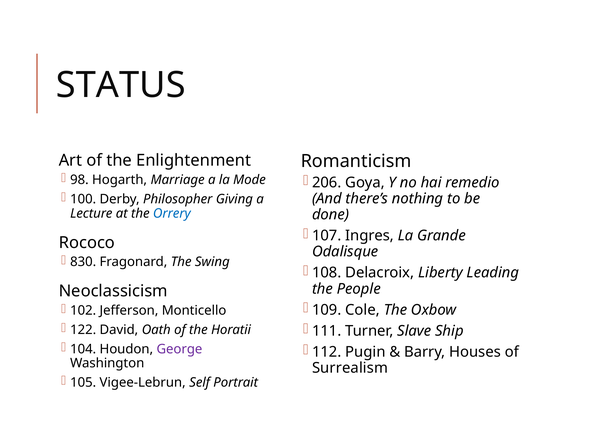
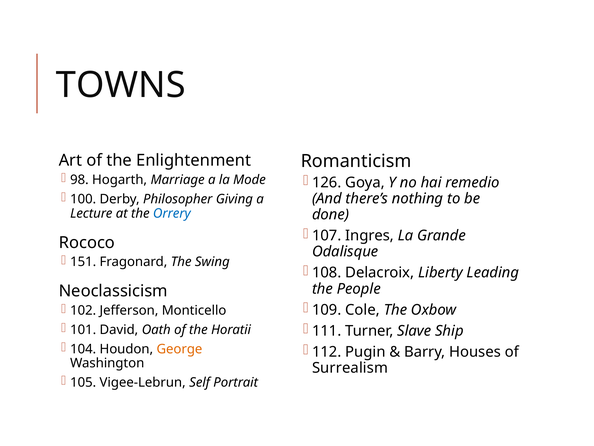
STATUS: STATUS -> TOWNS (121, 85)
206: 206 -> 126 (327, 182)
830: 830 -> 151 (83, 262)
122: 122 -> 101 (83, 329)
George colour: purple -> orange (179, 349)
